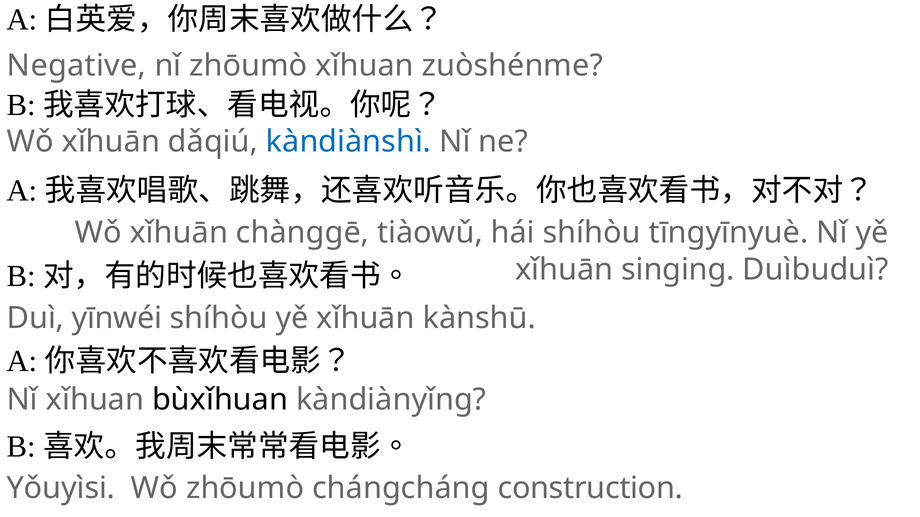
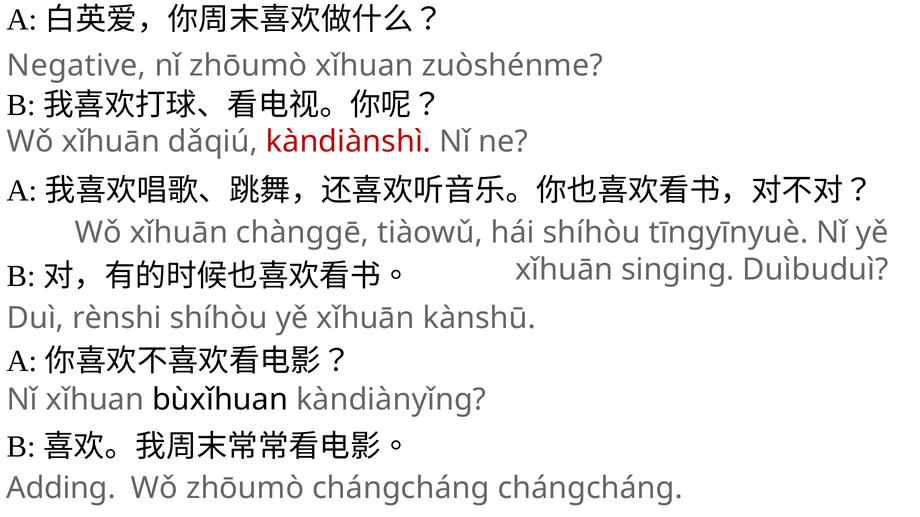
kàndiànshì colour: blue -> red (349, 142)
yīnwéi: yīnwéi -> rènshi (117, 319)
Yǒuyìsi: Yǒuyìsi -> Adding (61, 489)
chángcháng construction: construction -> chángcháng (590, 489)
